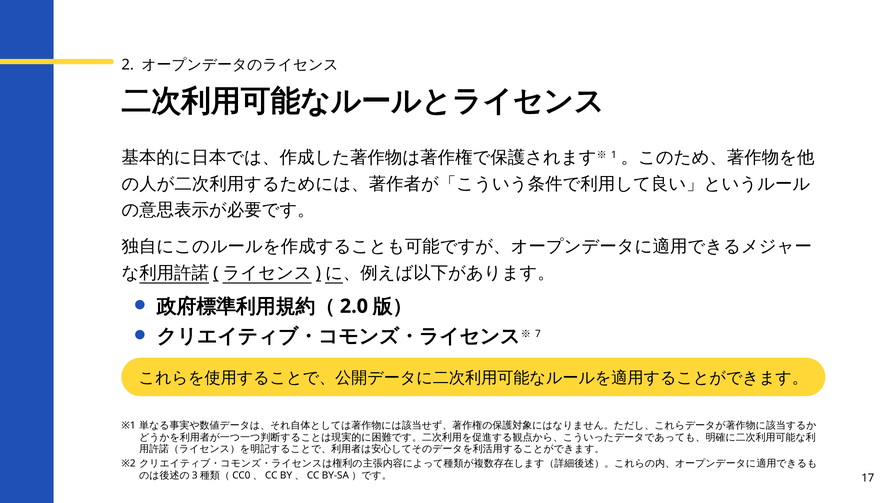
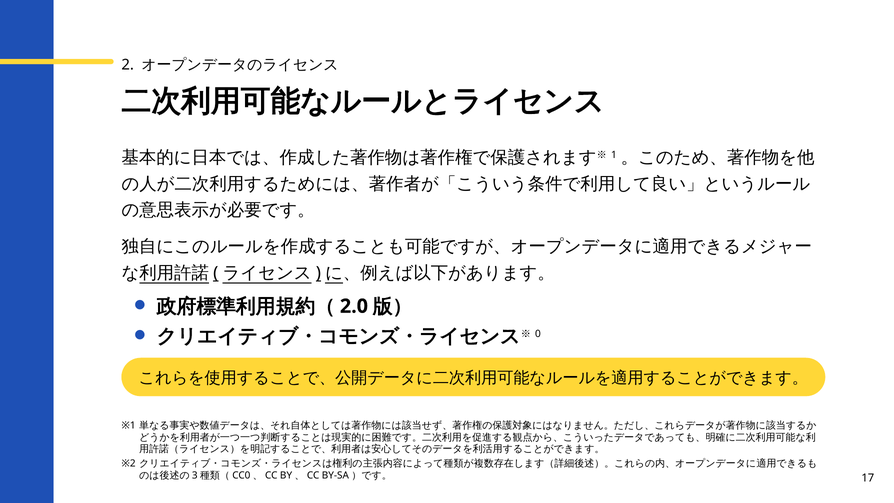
7: 7 -> 0 (538, 334)
